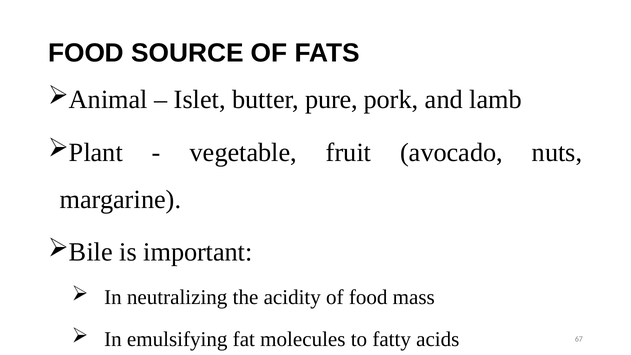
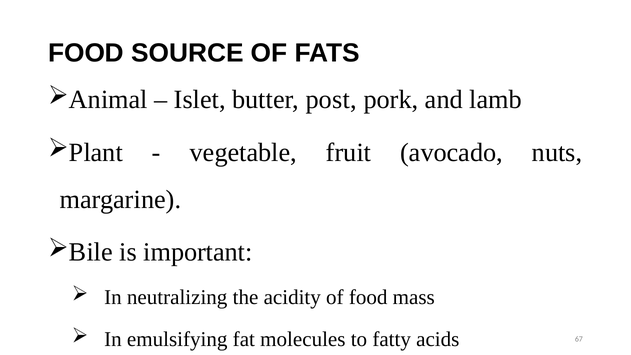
pure: pure -> post (331, 100)
